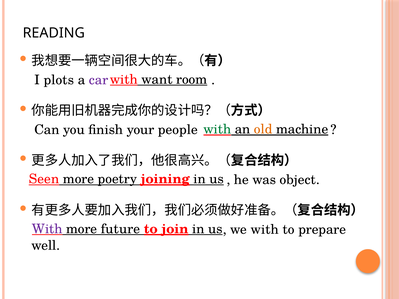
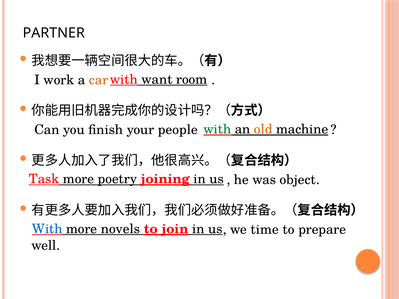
READING: READING -> PARTNER (54, 33)
plots: plots -> work (59, 80)
car colour: purple -> orange (99, 80)
Seen: Seen -> Task (44, 179)
With colour: purple -> blue (47, 229)
future: future -> novels (120, 229)
we with: with -> time (265, 230)
